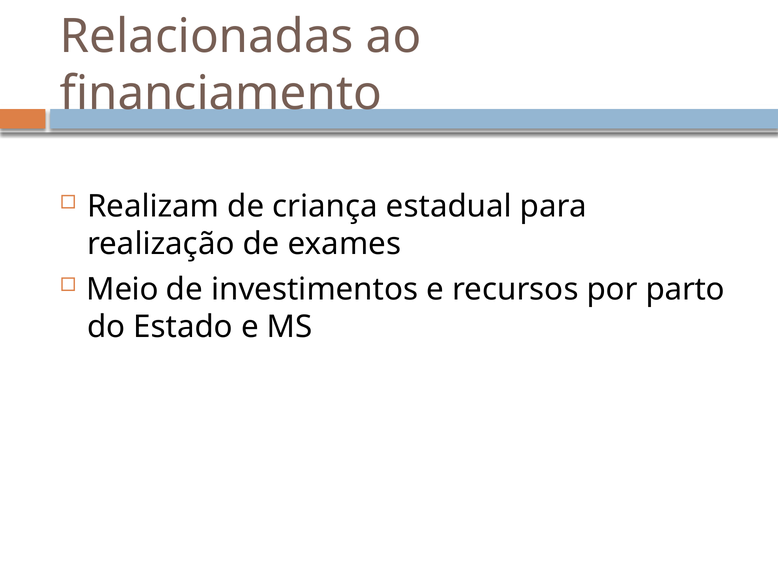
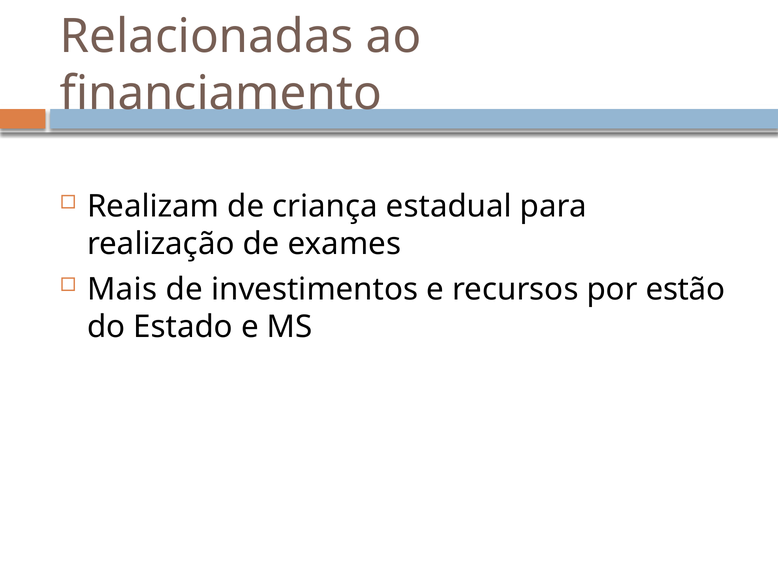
Meio: Meio -> Mais (122, 289)
parto: parto -> estão (685, 289)
